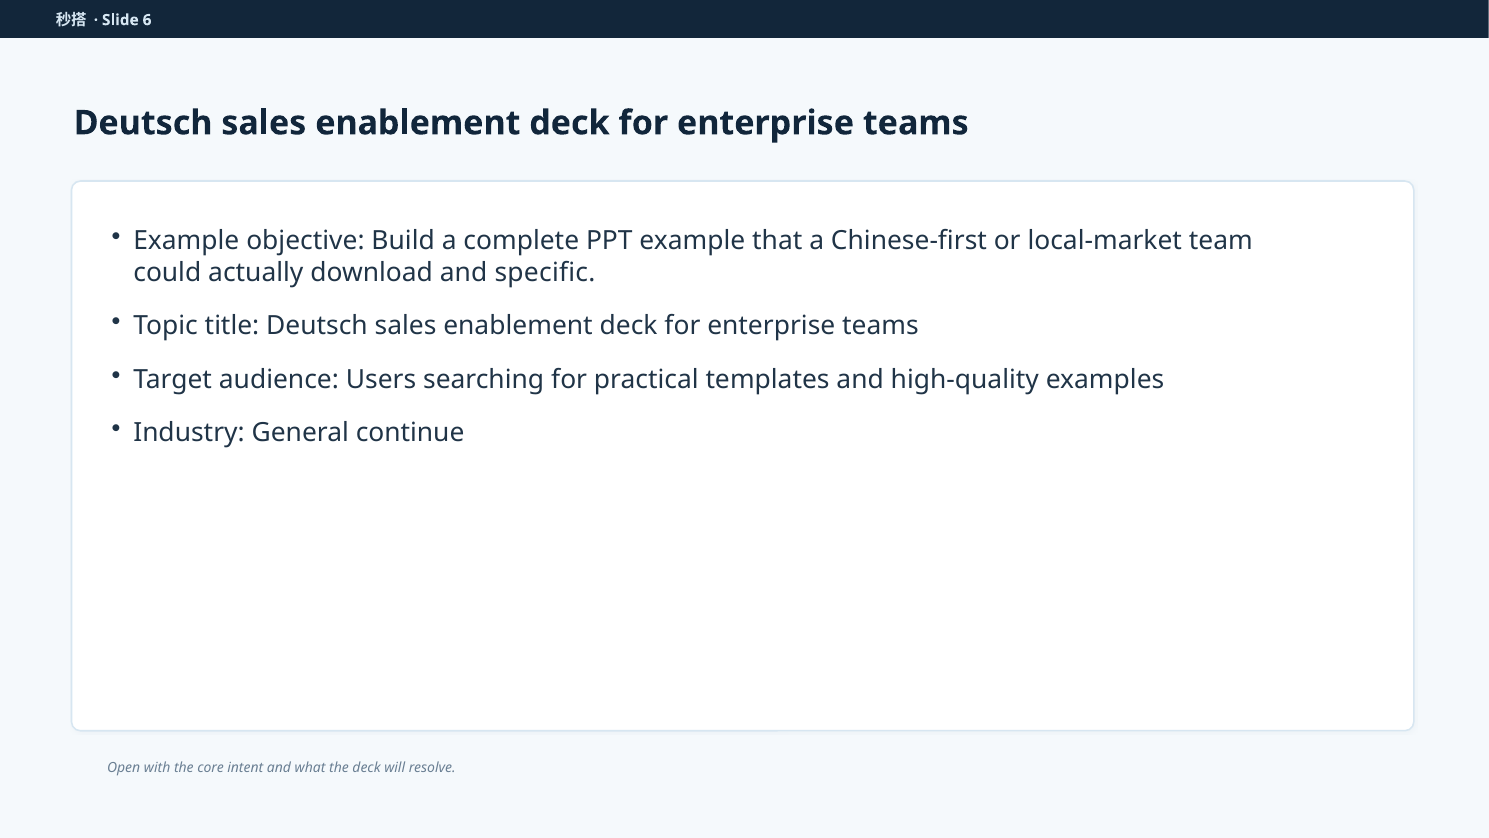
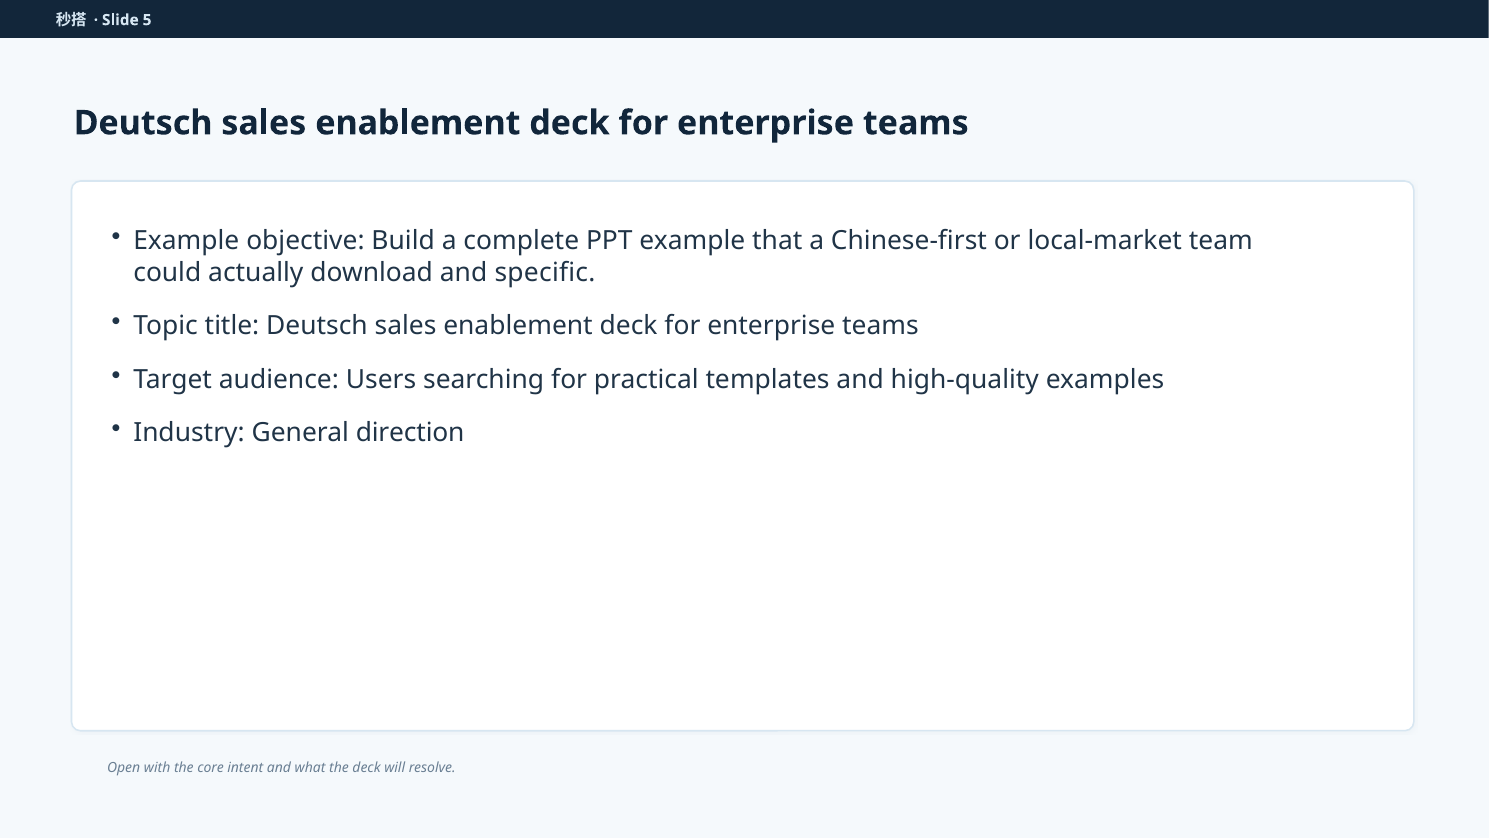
6: 6 -> 5 (147, 20)
continue: continue -> direction (410, 433)
